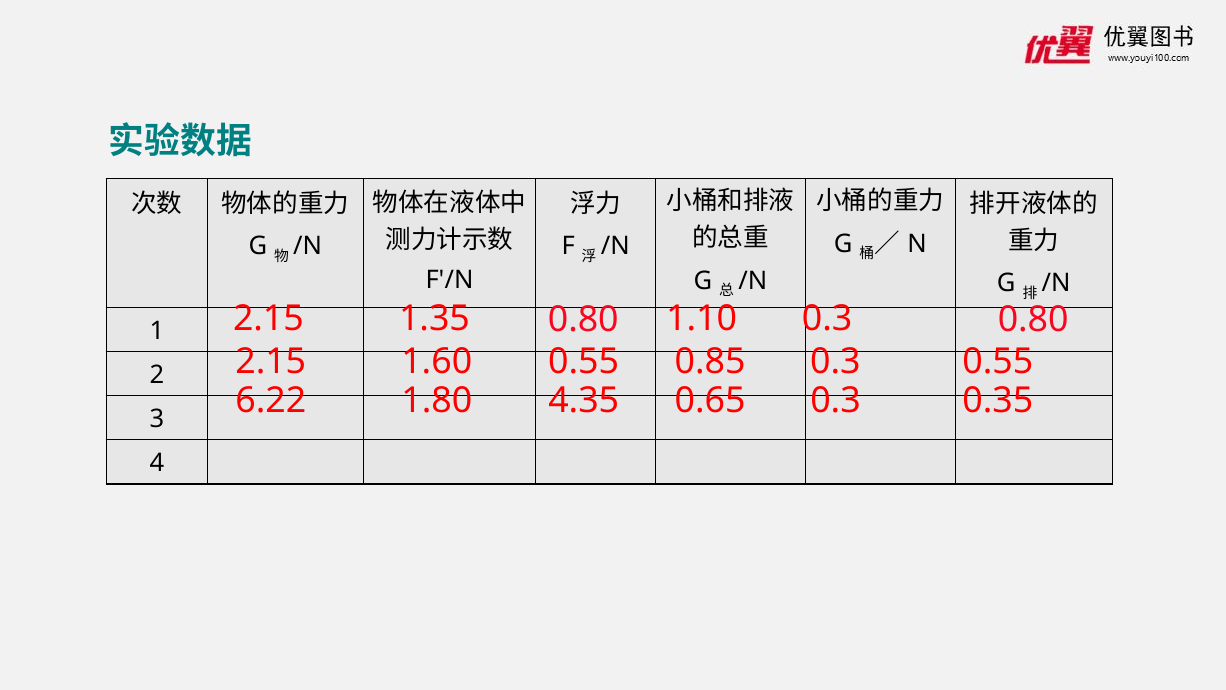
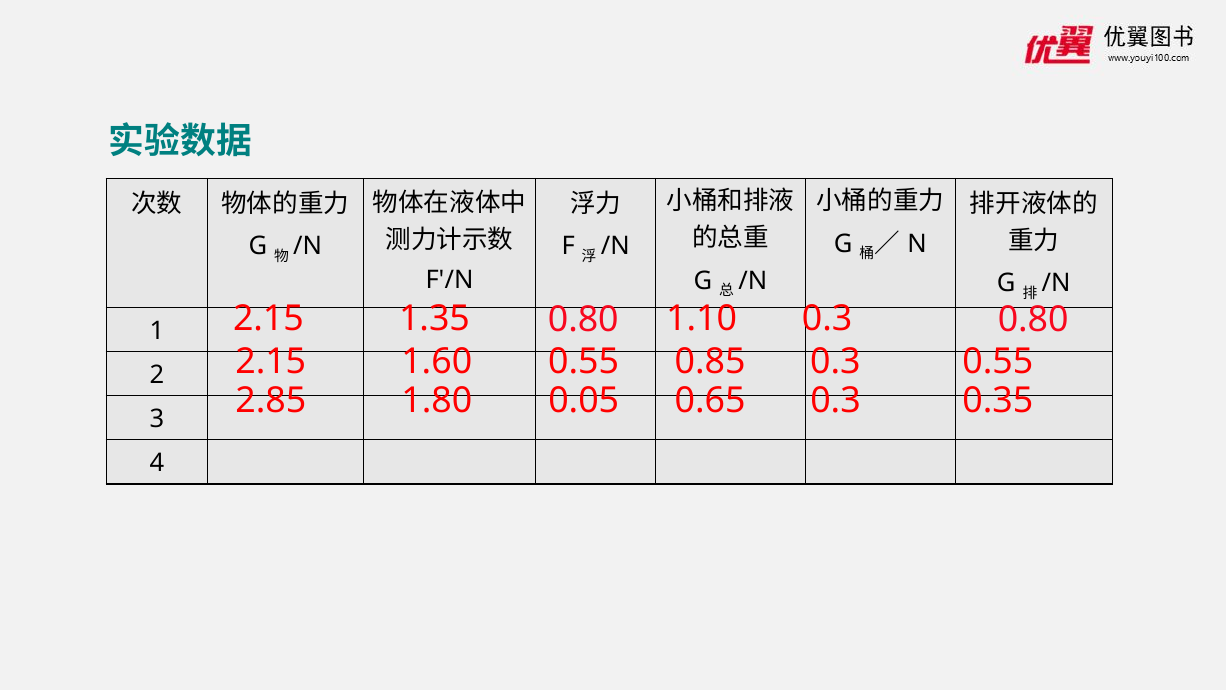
6.22: 6.22 -> 2.85 (271, 401)
4.35: 4.35 -> 0.05 (584, 401)
